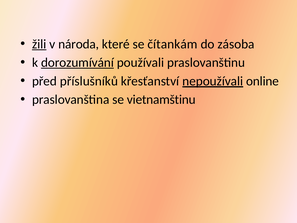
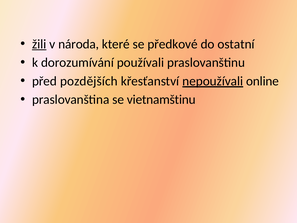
čítankám: čítankám -> předkové (173, 44)
zásoba: zásoba -> ostatní (236, 44)
dorozumívání underline: present -> none (77, 62)
příslušníků: příslušníků -> pozdějších (89, 81)
